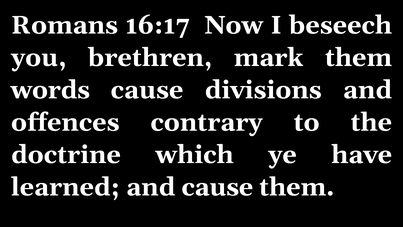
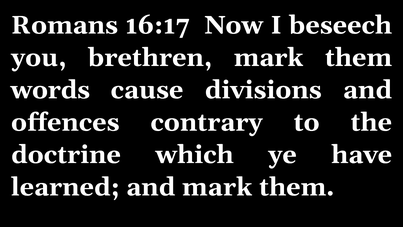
and cause: cause -> mark (217, 187)
